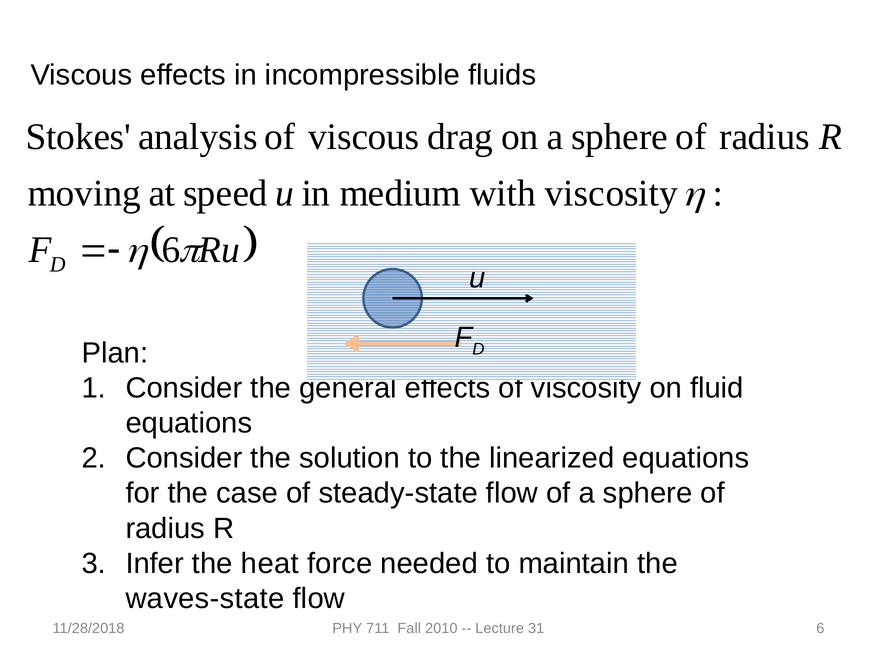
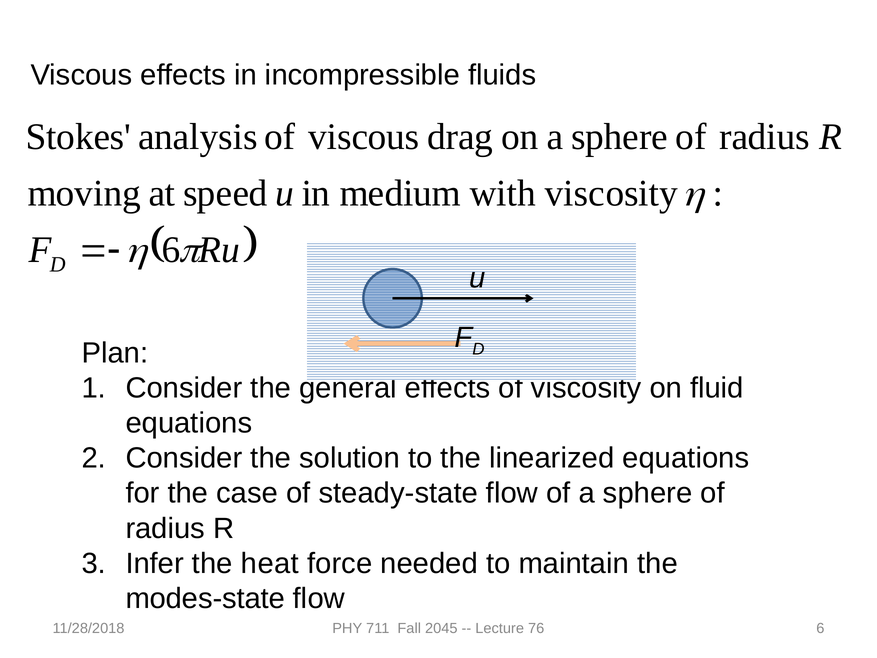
waves-state: waves-state -> modes-state (205, 598)
2010: 2010 -> 2045 (441, 628)
31: 31 -> 76 (536, 628)
